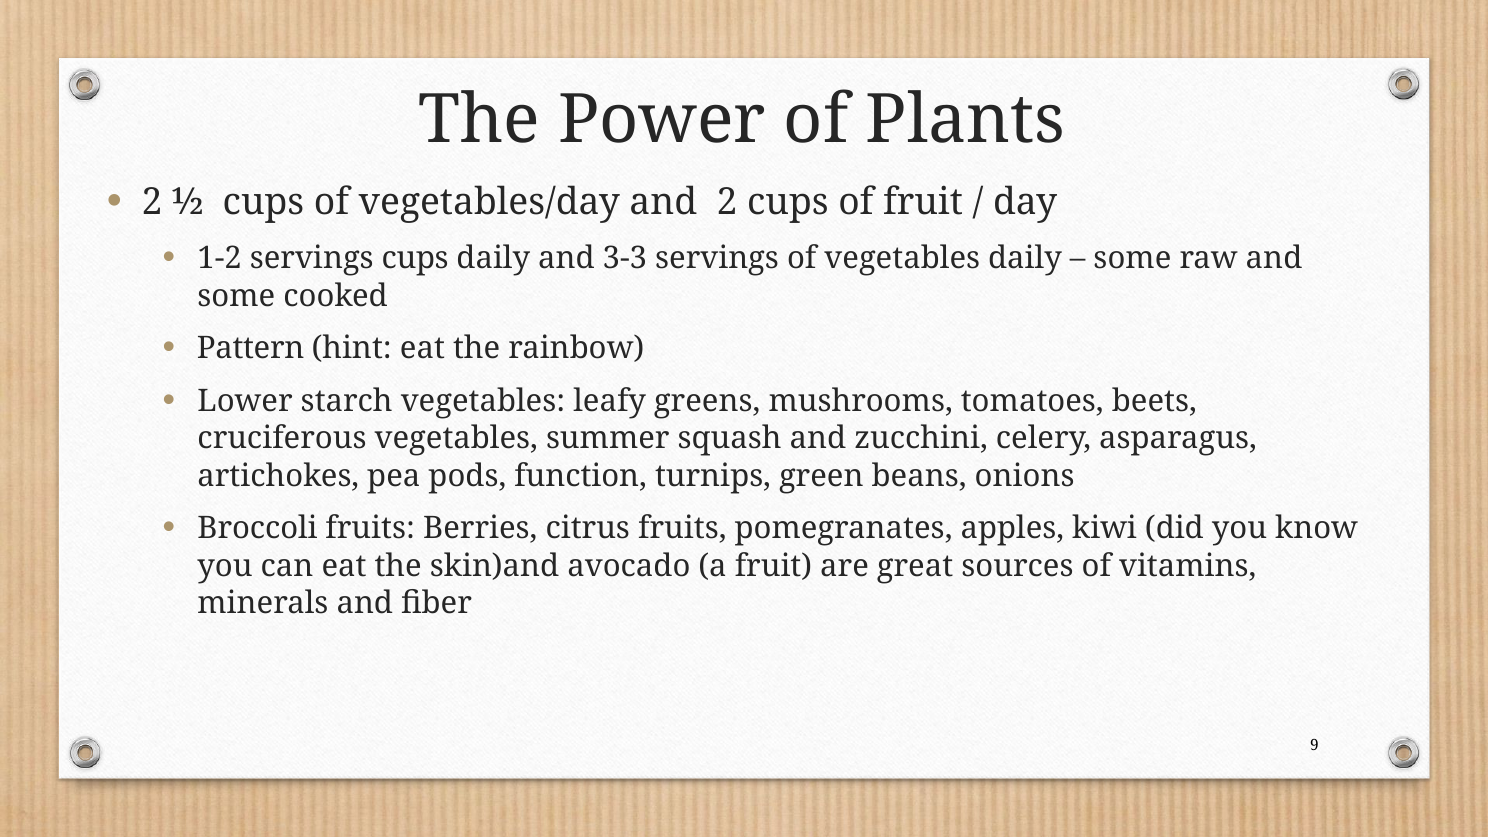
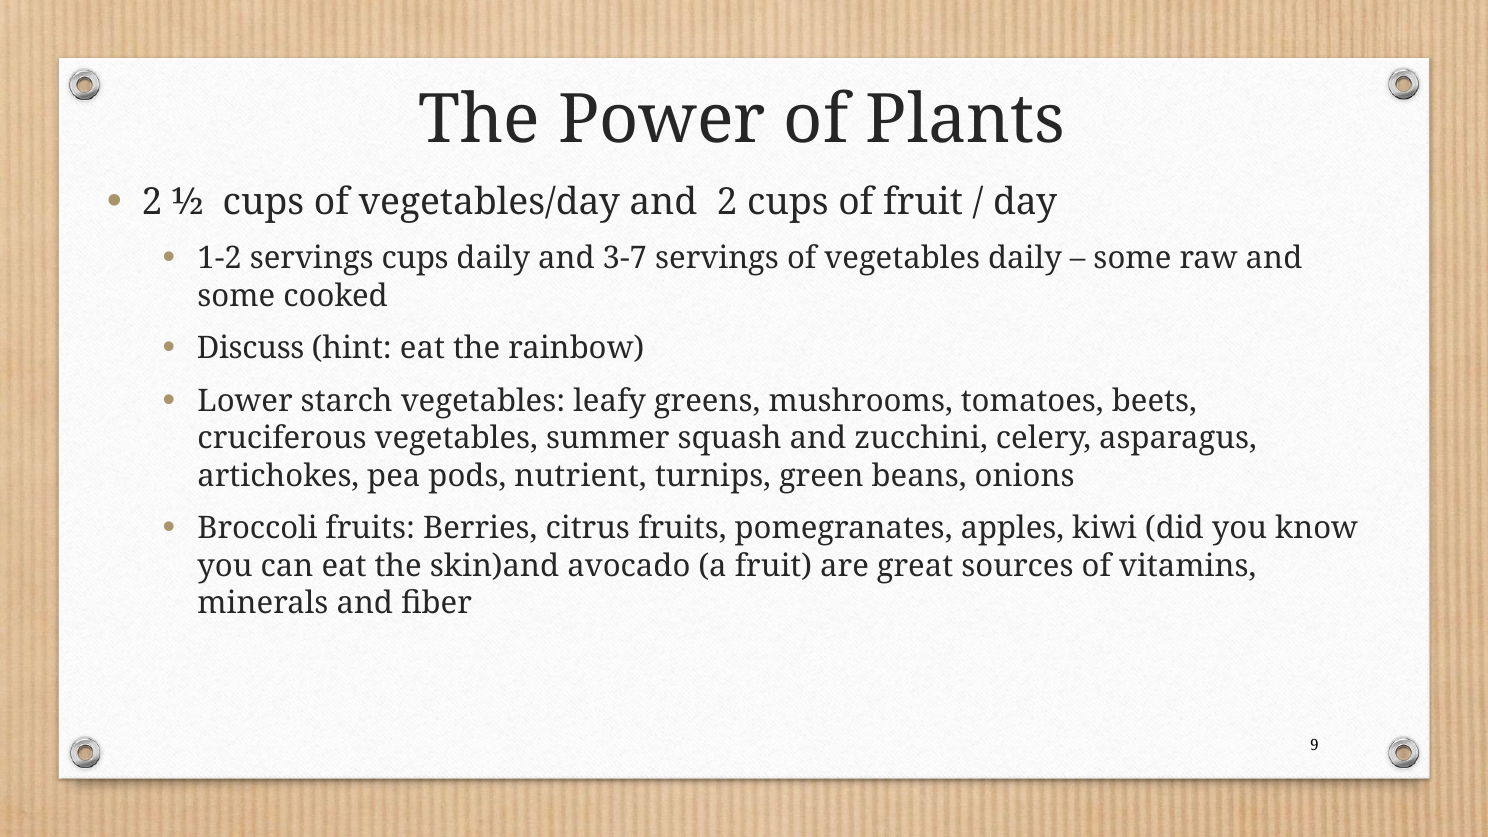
3-3: 3-3 -> 3-7 (625, 259)
Pattern: Pattern -> Discuss (251, 349)
function: function -> nutrient (580, 476)
